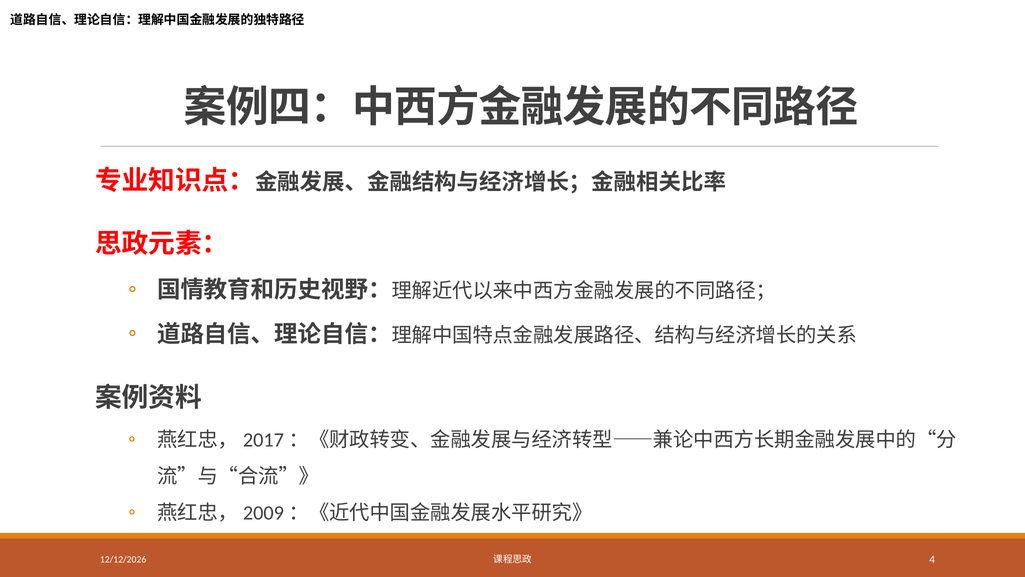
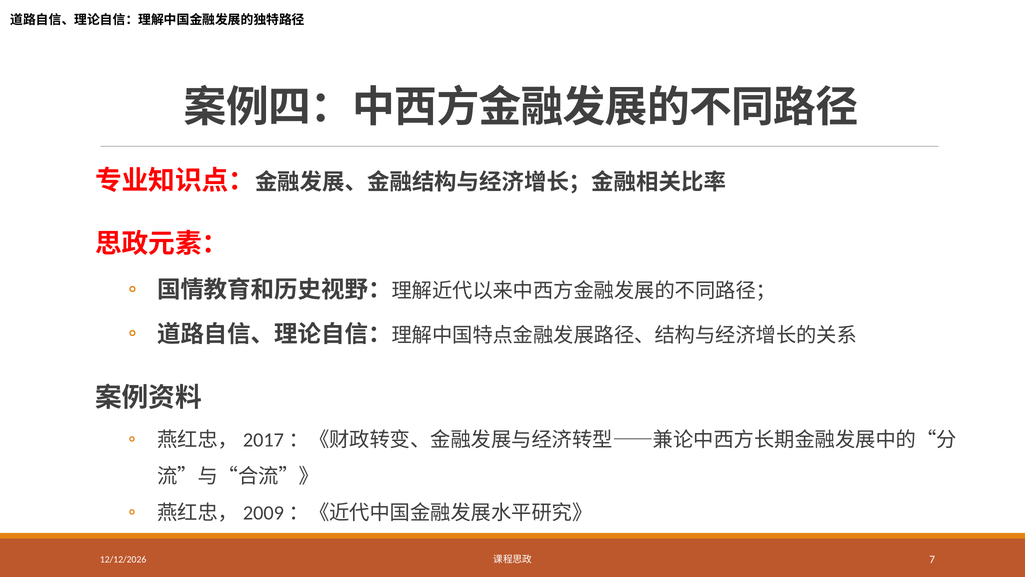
4: 4 -> 7 (932, 559)
